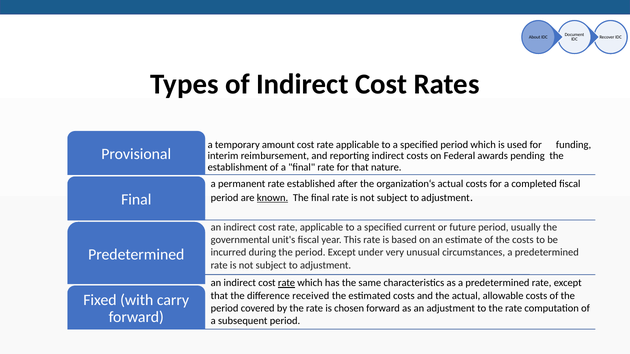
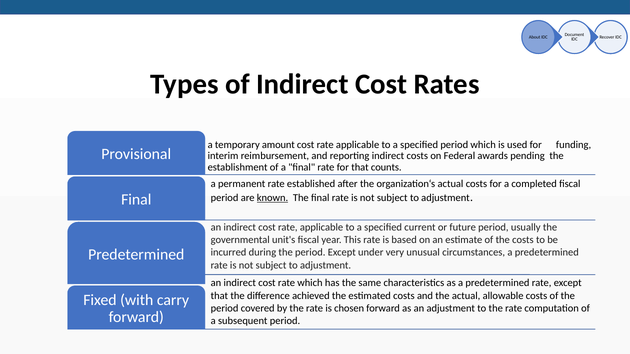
nature: nature -> counts (386, 167)
rate underline: present -> none (287, 283)
received: received -> achieved (311, 296)
